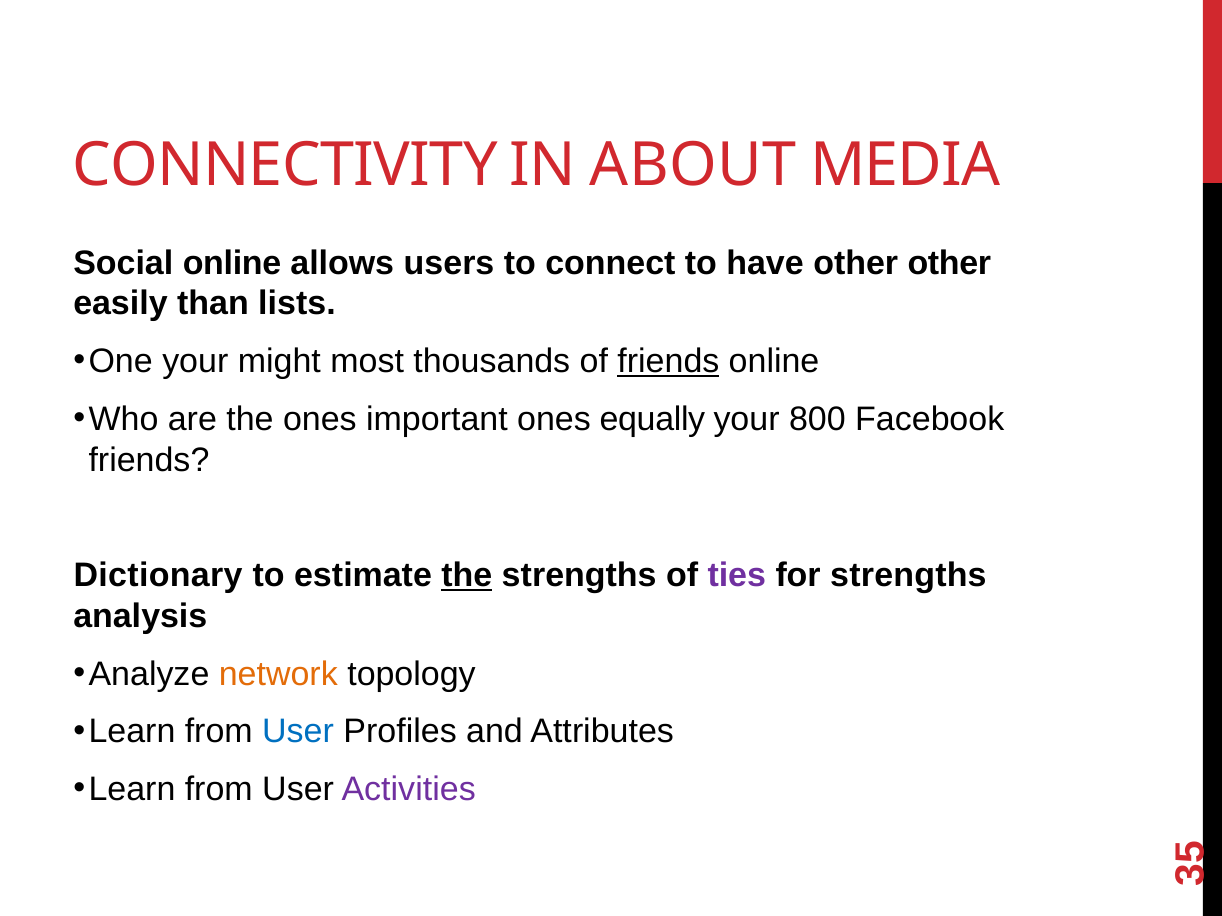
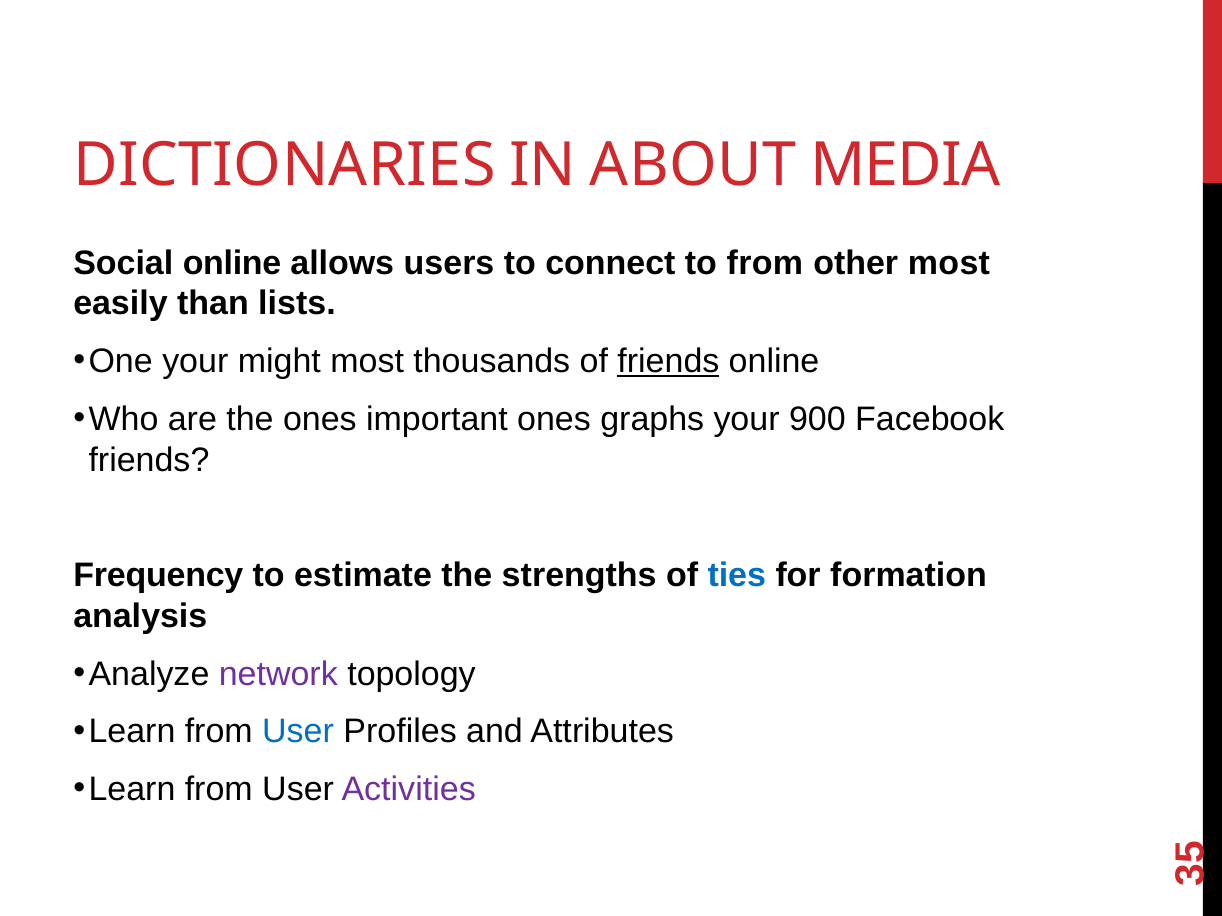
CONNECTIVITY: CONNECTIVITY -> DICTIONARIES (285, 165)
to have: have -> from (765, 263)
other other: other -> most (949, 263)
equally: equally -> graphs (652, 419)
800: 800 -> 900 (817, 419)
Dictionary: Dictionary -> Frequency (158, 576)
the underline: present -> none (467, 576)
ties colour: purple -> blue (737, 576)
for strengths: strengths -> formation (909, 576)
network colour: orange -> purple (278, 674)
